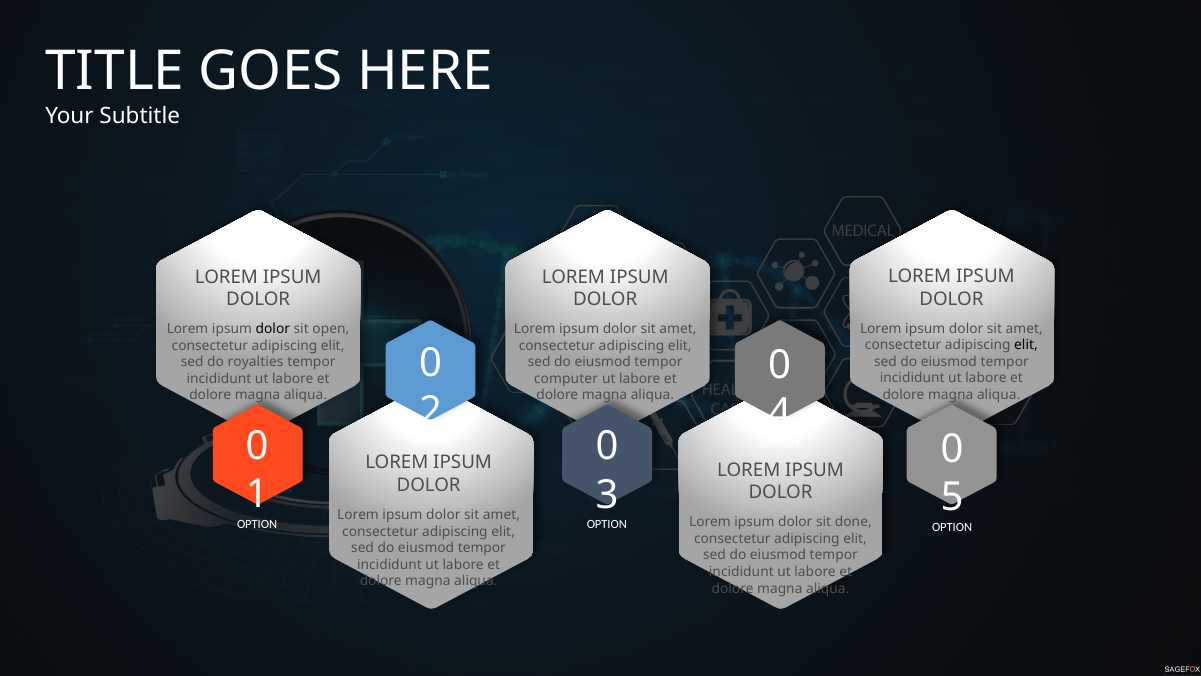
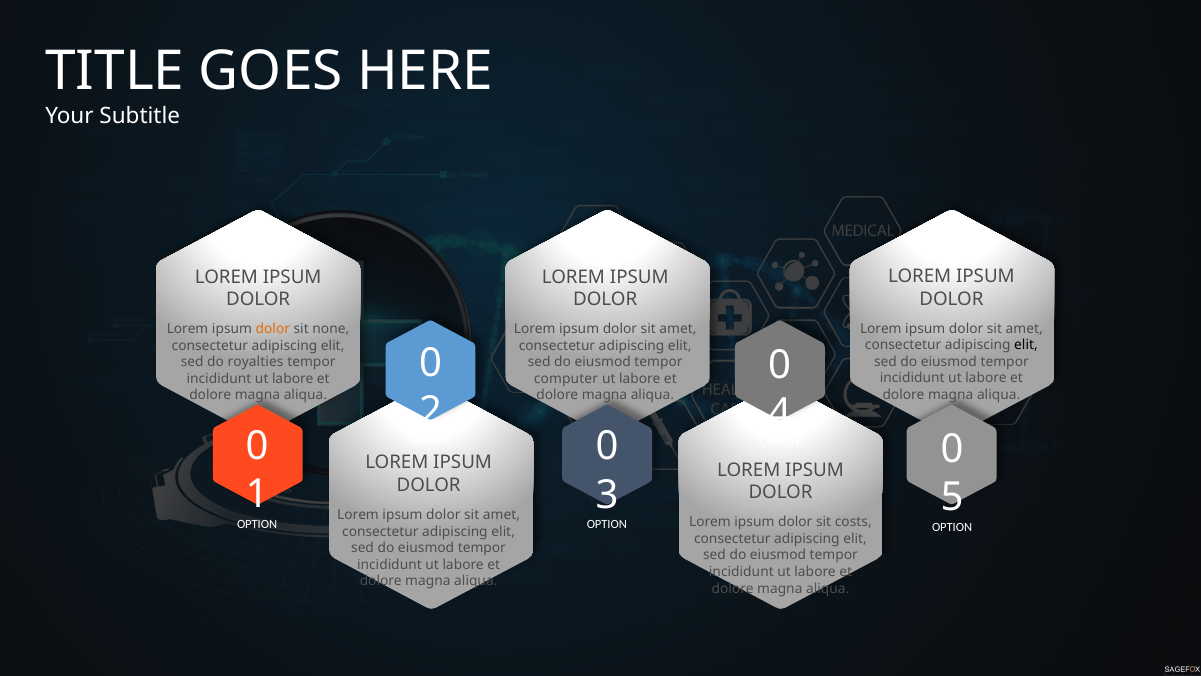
dolor colour: black -> orange (273, 329)
open: open -> none (331, 329)
done: done -> costs (853, 522)
